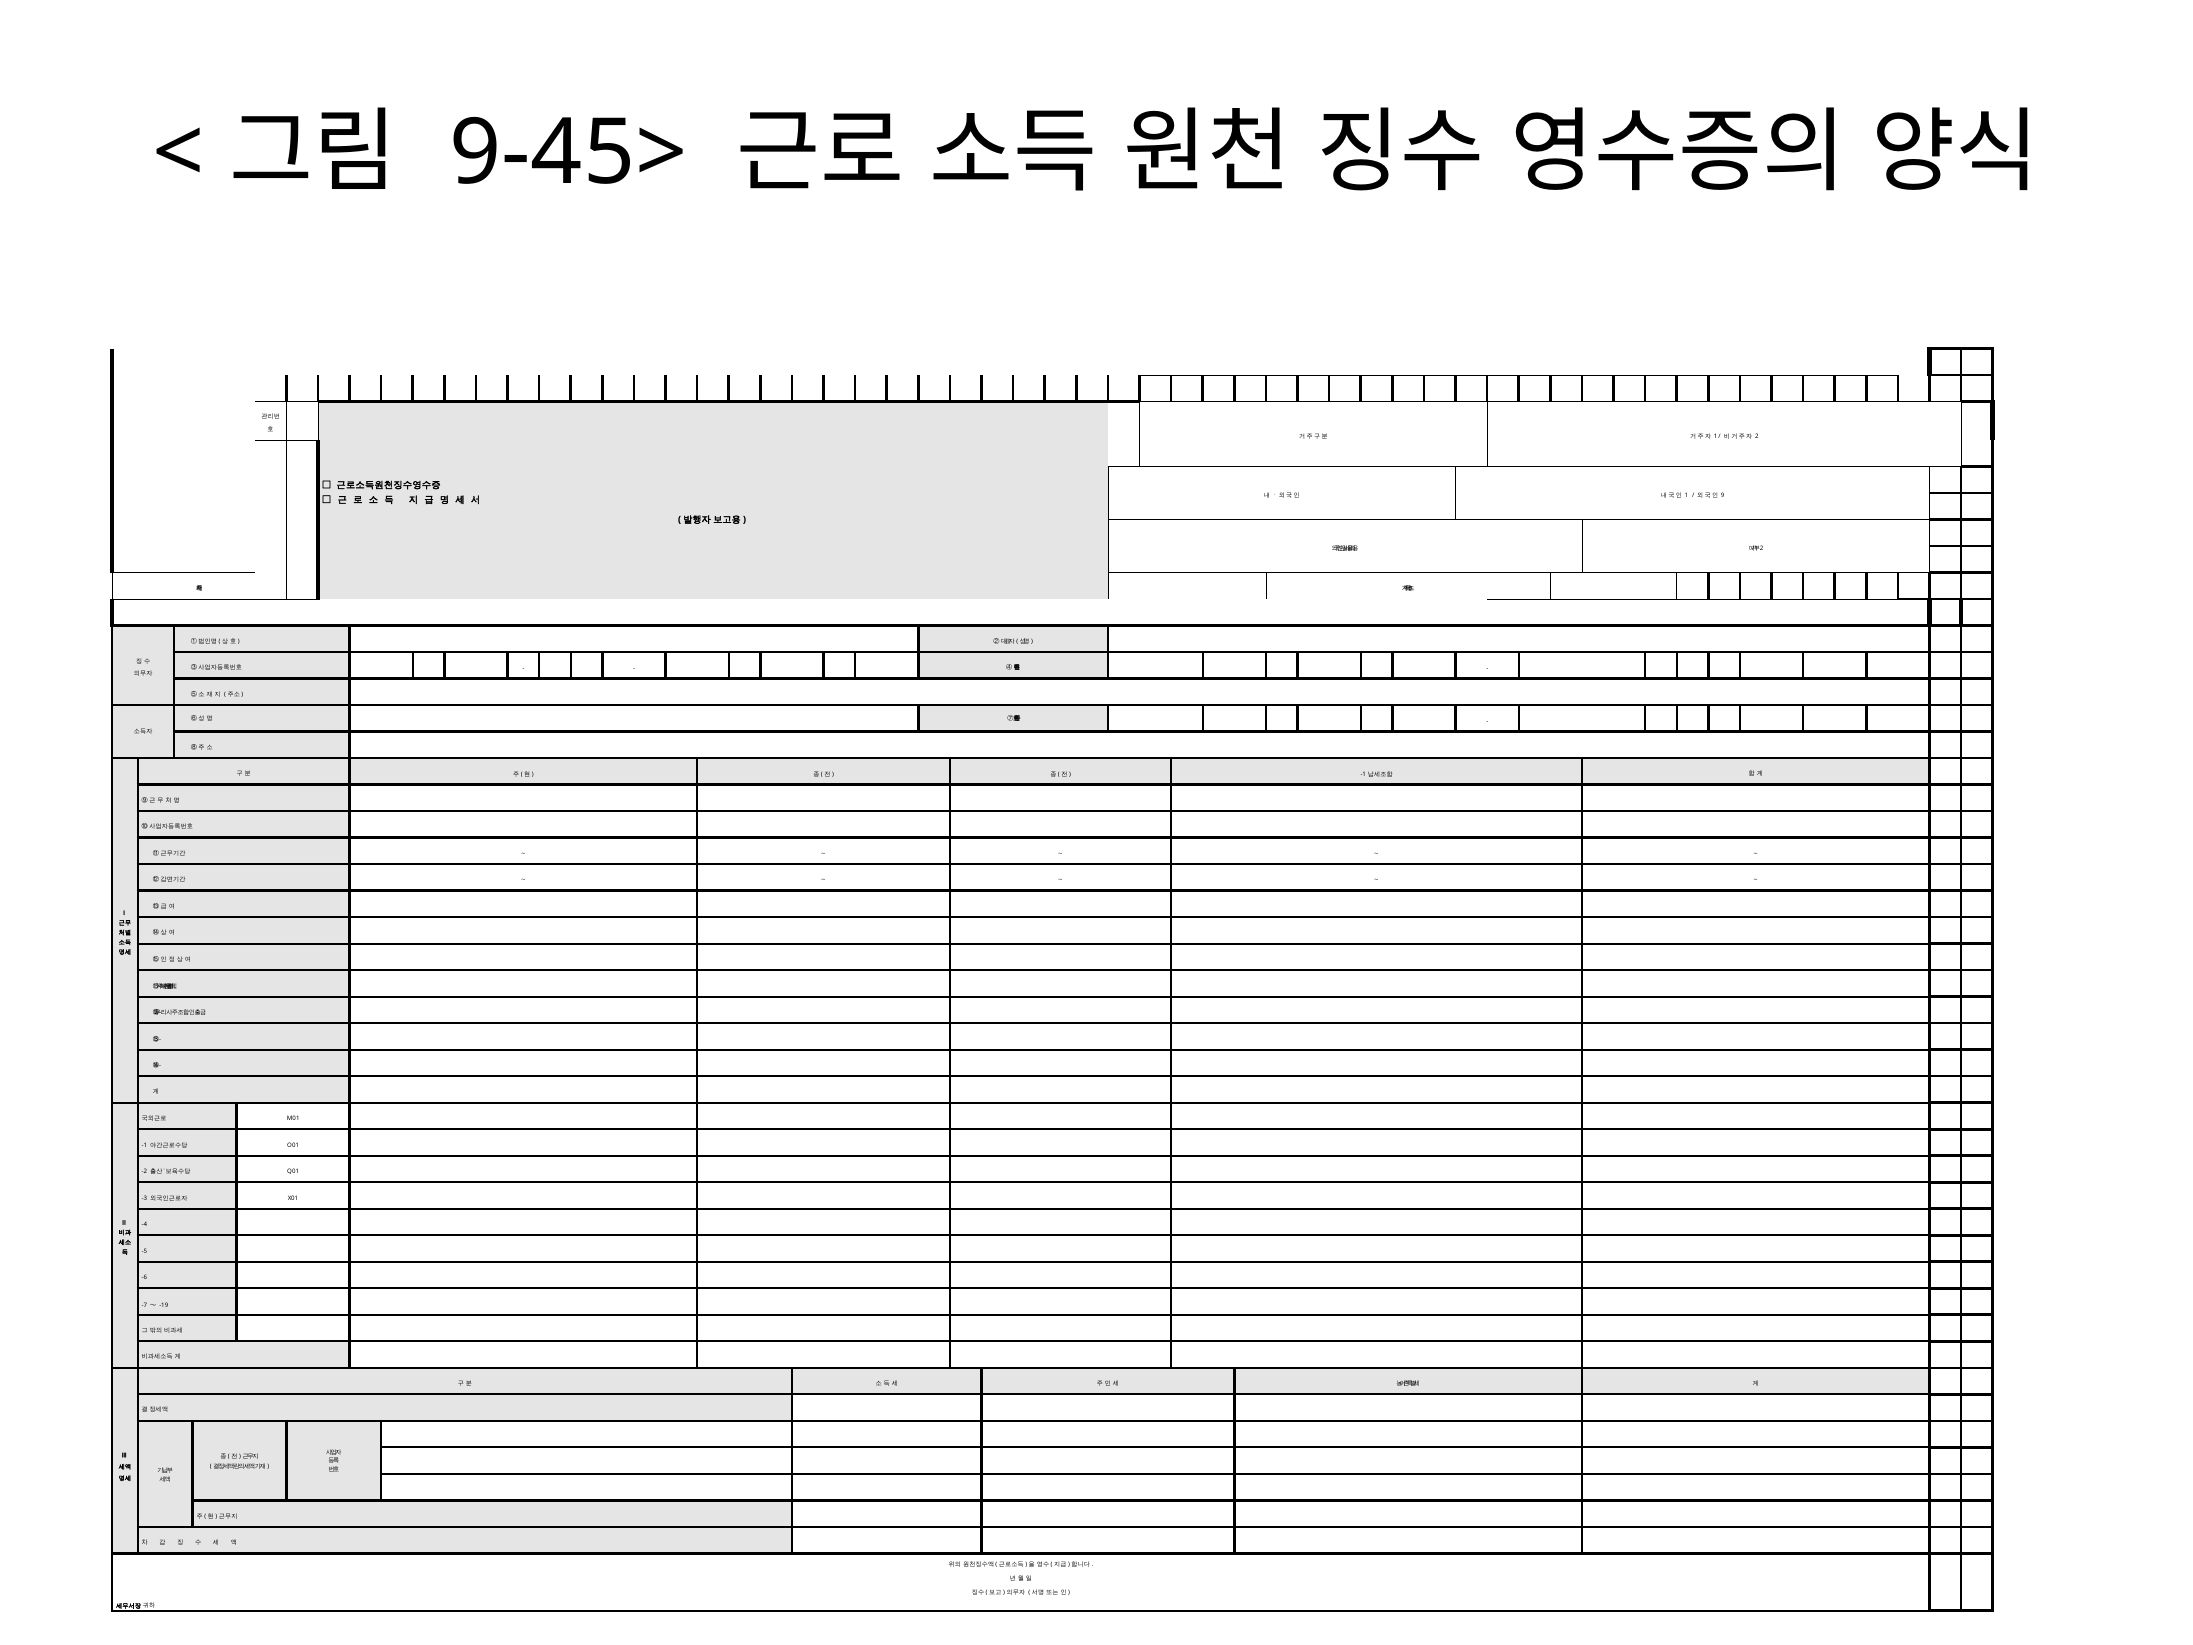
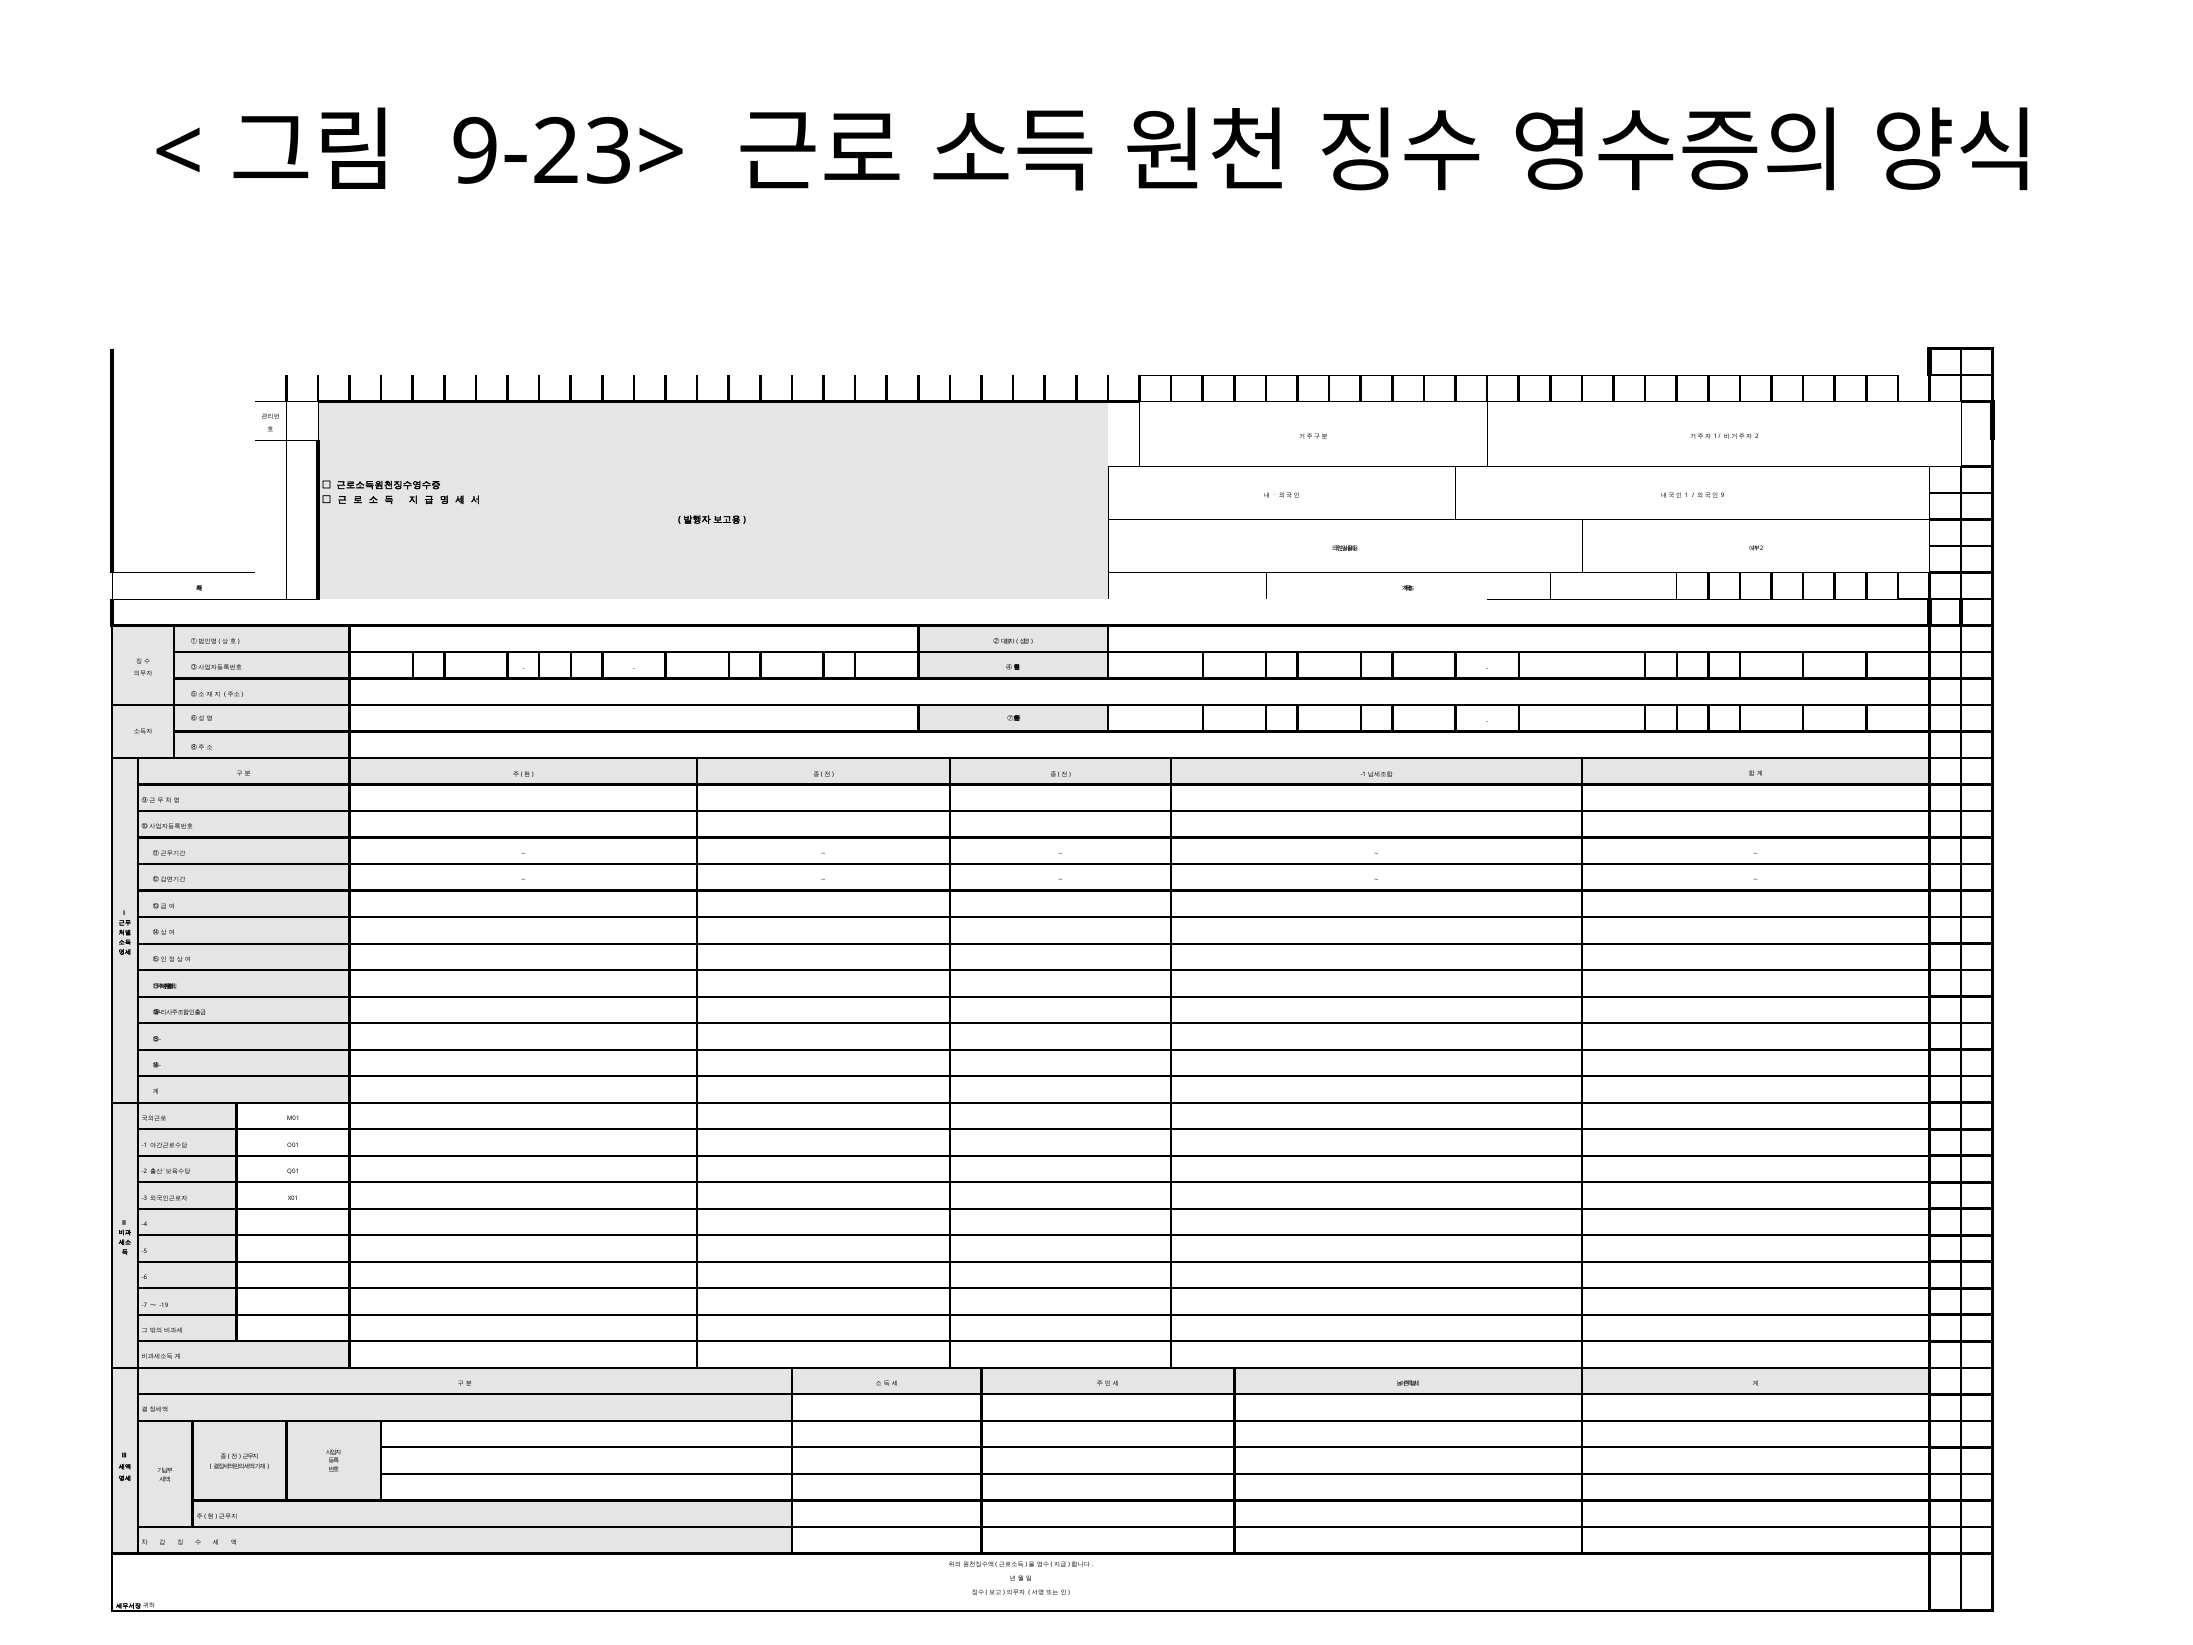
9-45>: 9-45> -> 9-23> (568, 153)
